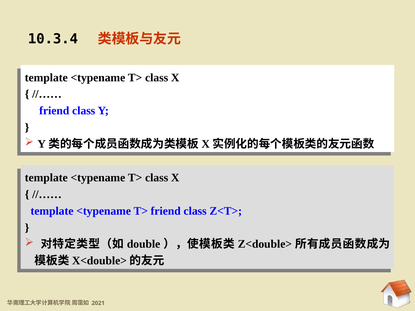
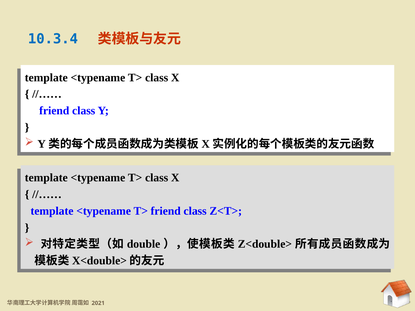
10.3.4 colour: black -> blue (53, 39)
